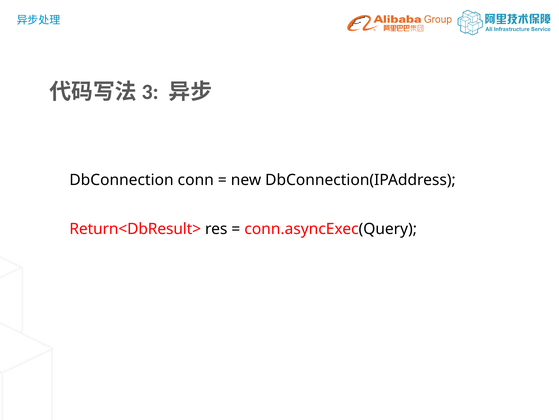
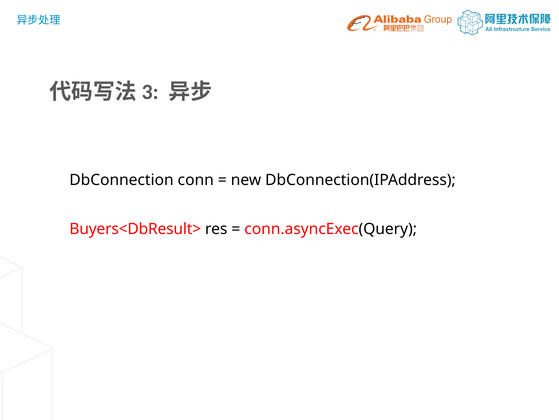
Return<DbResult>: Return<DbResult> -> Buyers<DbResult> (135, 229)
